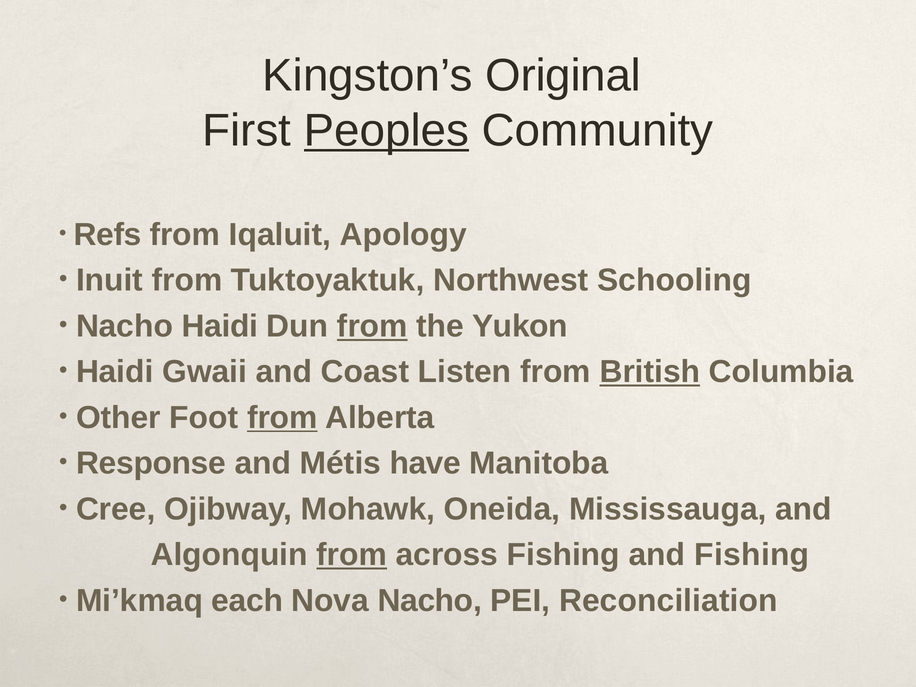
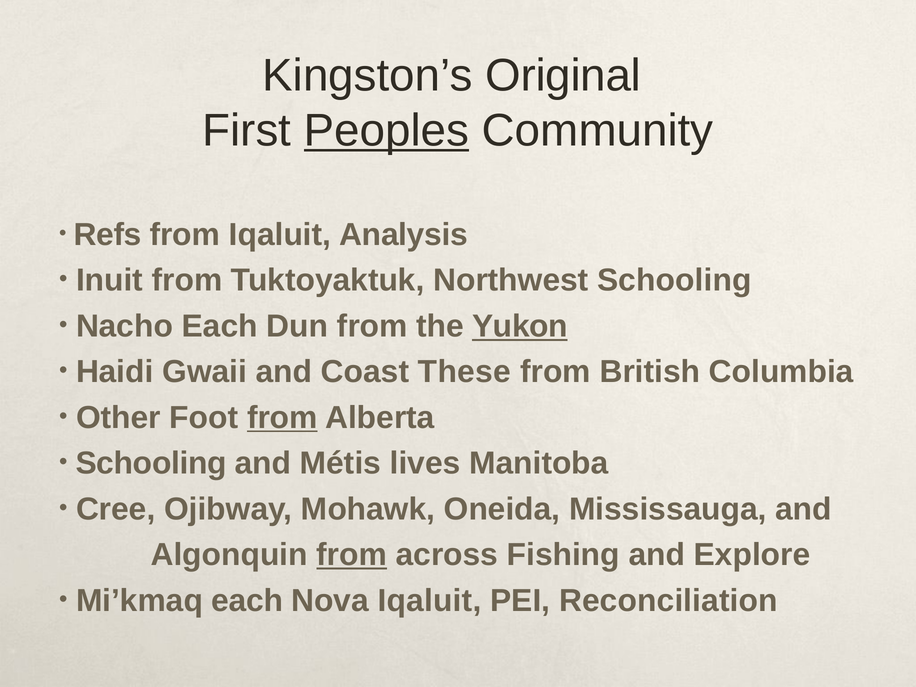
Apology: Apology -> Analysis (404, 235)
Nacho Haidi: Haidi -> Each (220, 326)
from underline: present -> none (372, 326)
Yukon underline: none -> present (520, 326)
Listen: Listen -> These (465, 372)
British underline: present -> none (650, 372)
Response: Response -> Schooling (151, 463)
have: have -> lives (425, 463)
and Fishing: Fishing -> Explore (752, 555)
Nova Nacho: Nacho -> Iqaluit (429, 601)
